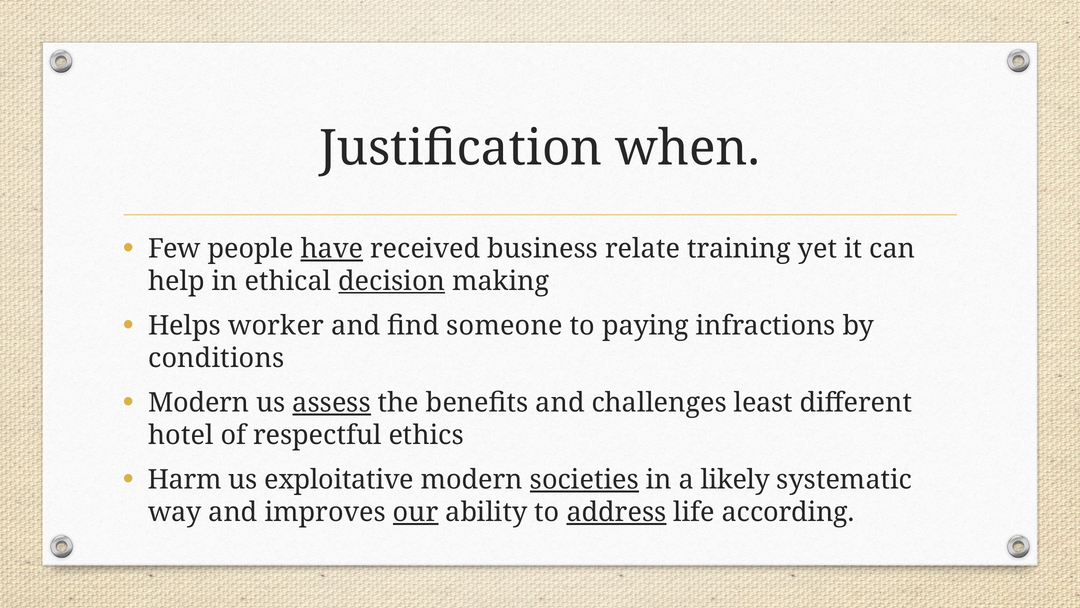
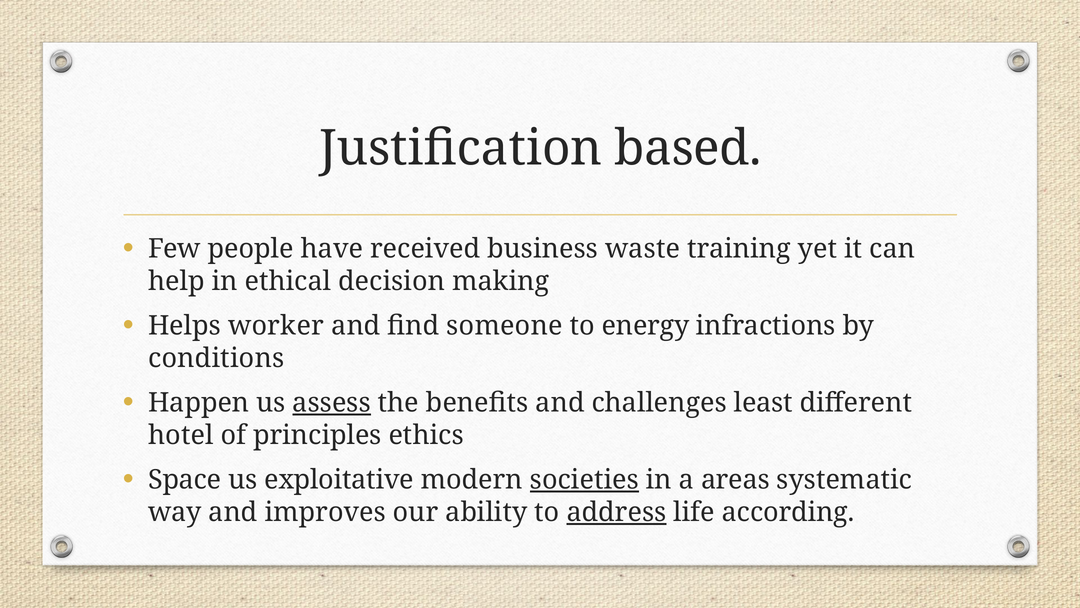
when: when -> based (688, 148)
have underline: present -> none (332, 249)
relate: relate -> waste (643, 249)
decision underline: present -> none (392, 281)
paying: paying -> energy (646, 326)
Modern: Modern -> Happen (199, 403)
respectful: respectful -> principles (317, 435)
Harm: Harm -> Space (185, 480)
likely: likely -> areas (735, 480)
our underline: present -> none (416, 512)
